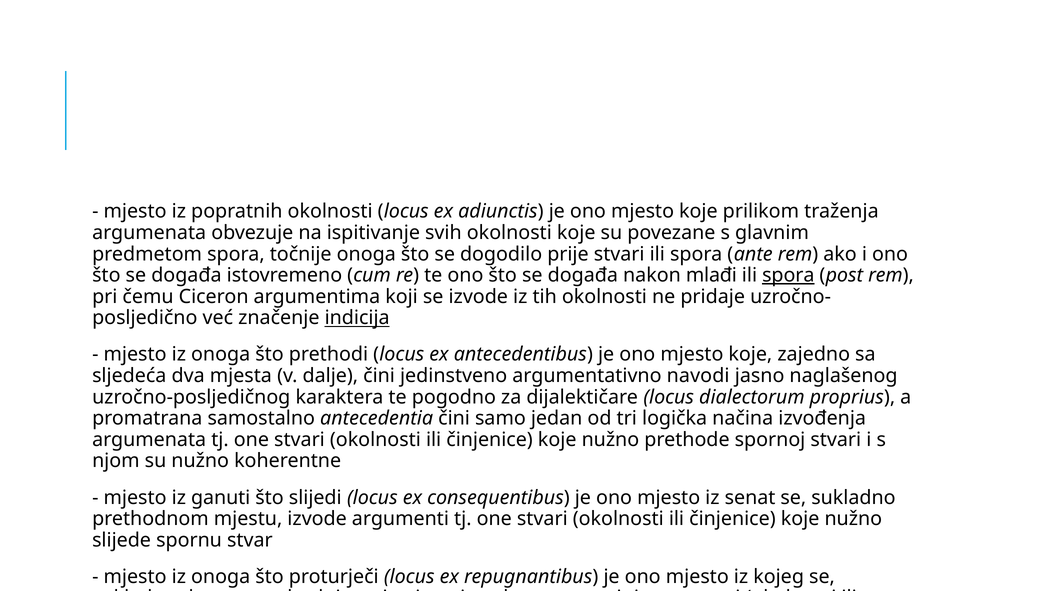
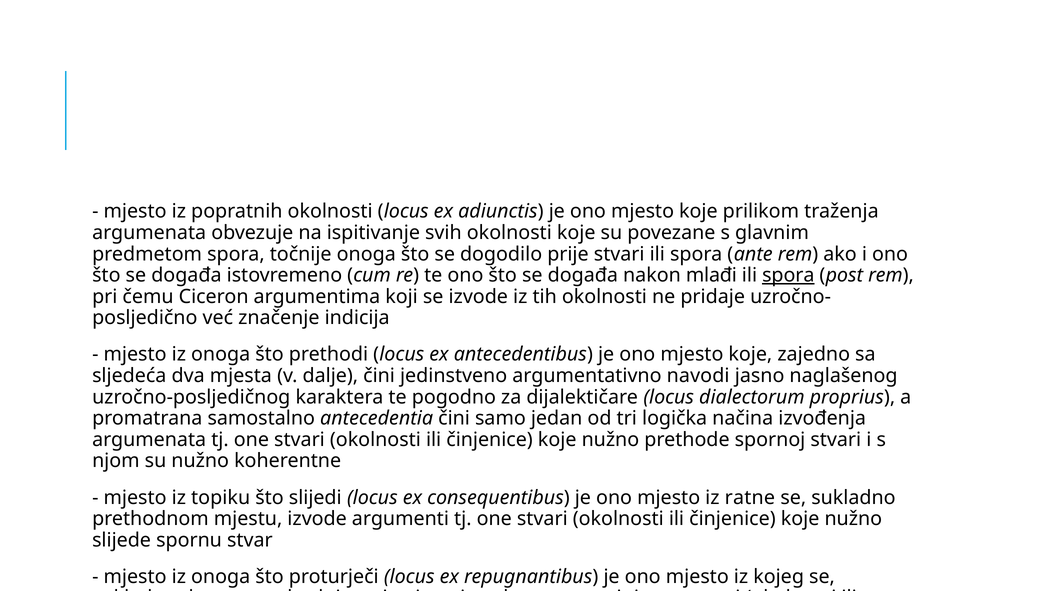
indicija underline: present -> none (357, 318)
ganuti: ganuti -> topiku (221, 497)
senat: senat -> ratne (750, 497)
